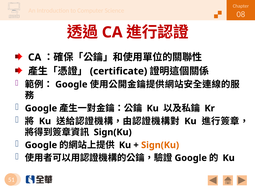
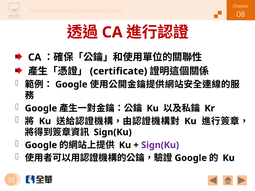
Sign(Ku colour: orange -> purple (160, 145)
